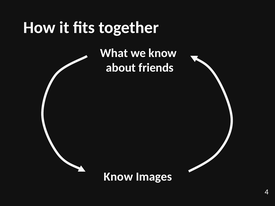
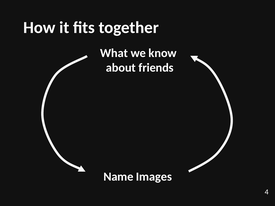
Know: Know -> Name (118, 177)
